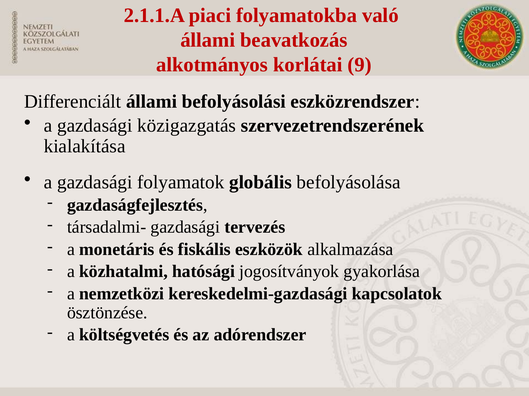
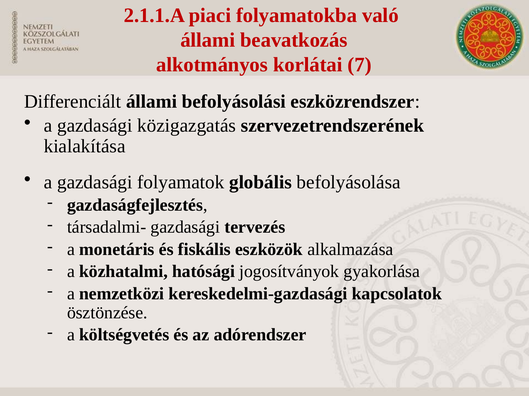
9: 9 -> 7 (360, 65)
